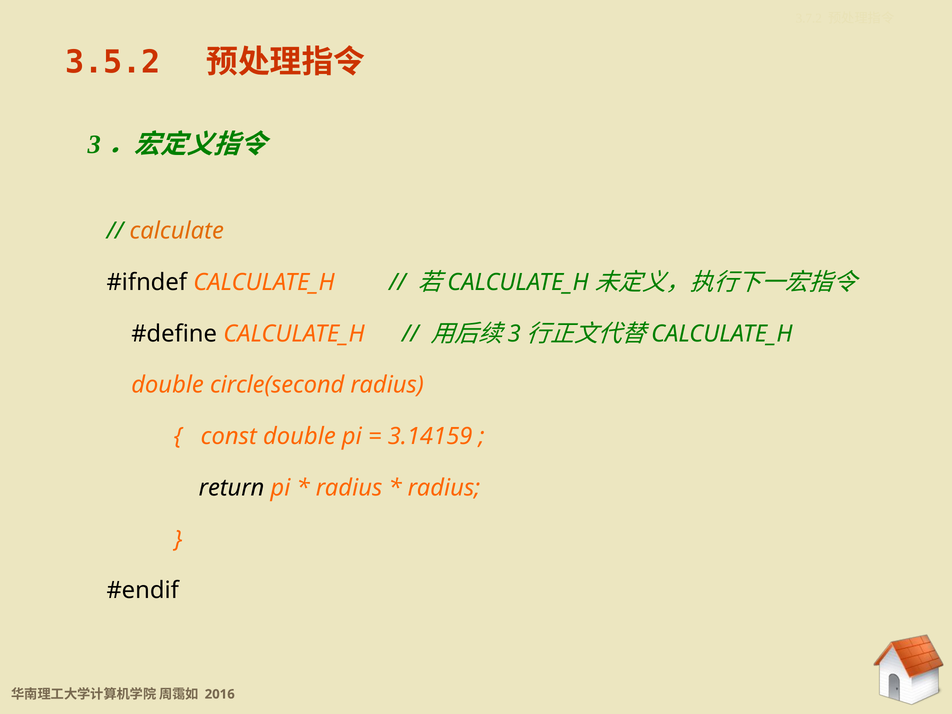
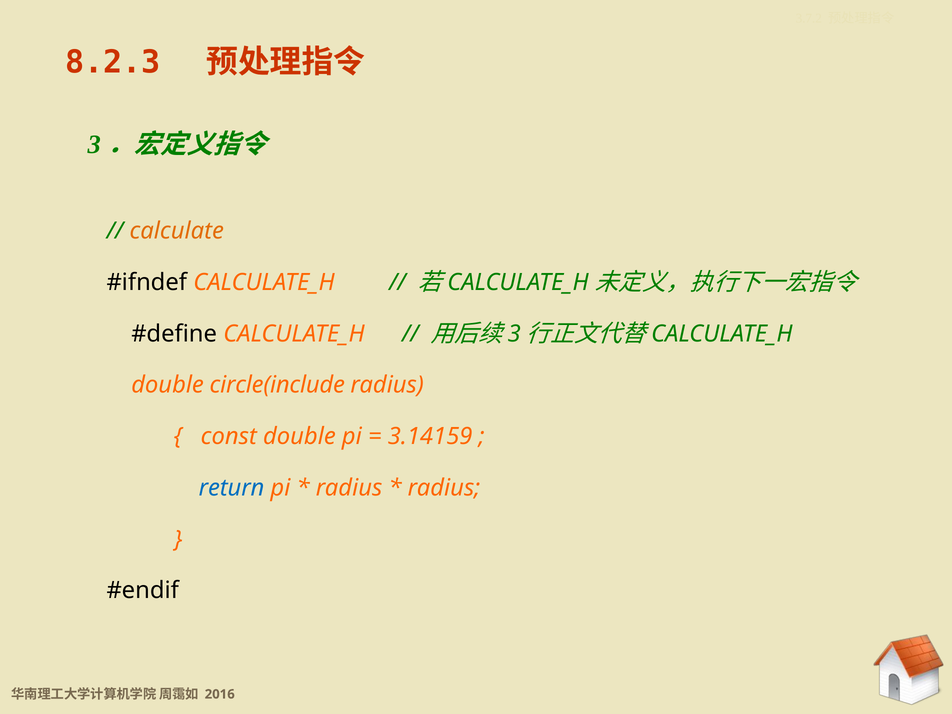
3.5.2: 3.5.2 -> 8.2.3 (113, 62)
circle(second: circle(second -> circle(include (277, 385)
return colour: black -> blue (232, 488)
